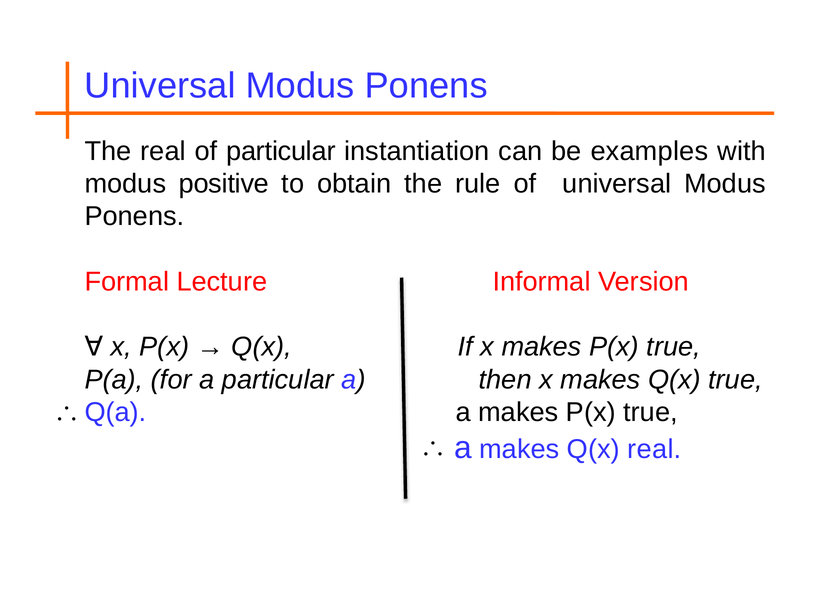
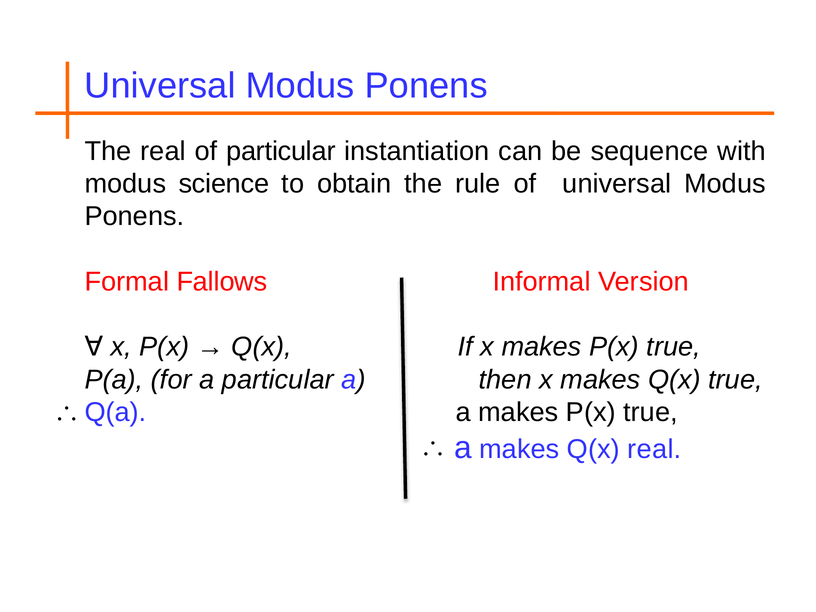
examples: examples -> sequence (649, 151)
positive: positive -> science (224, 184)
Lecture: Lecture -> Fallows (222, 282)
